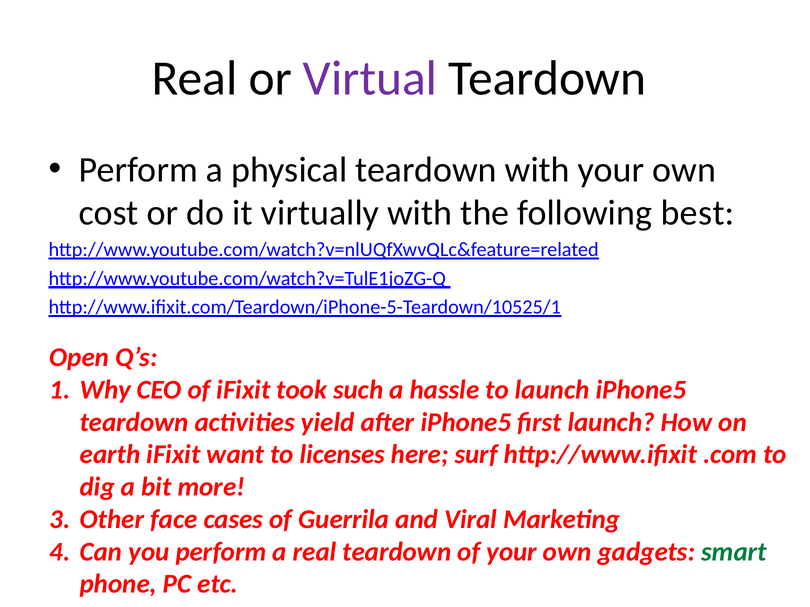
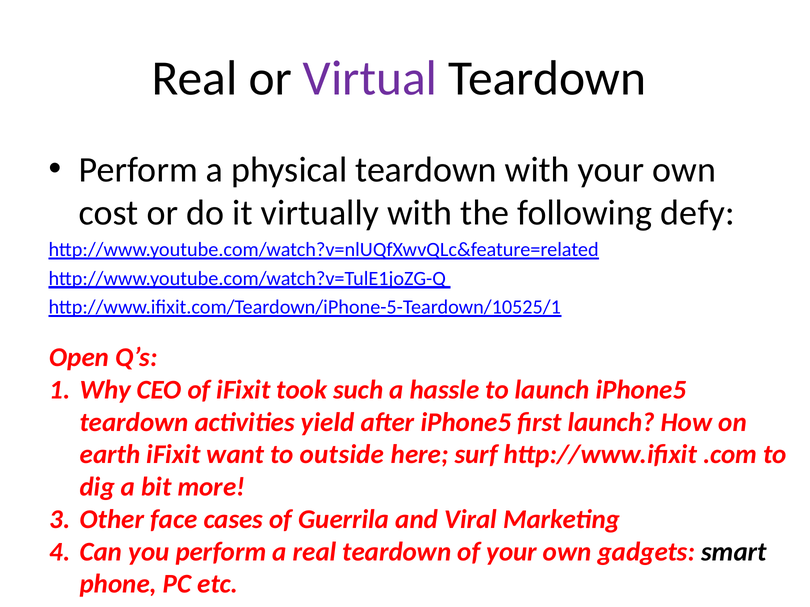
best: best -> defy (698, 213)
licenses: licenses -> outside (342, 455)
smart colour: green -> black (734, 552)
